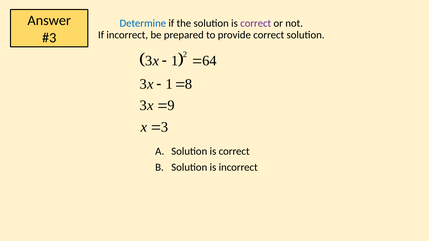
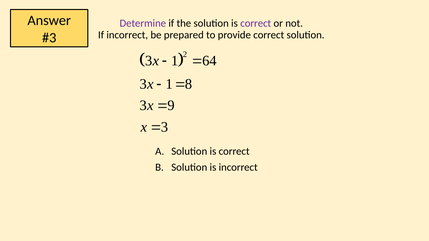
Determine colour: blue -> purple (143, 23)
